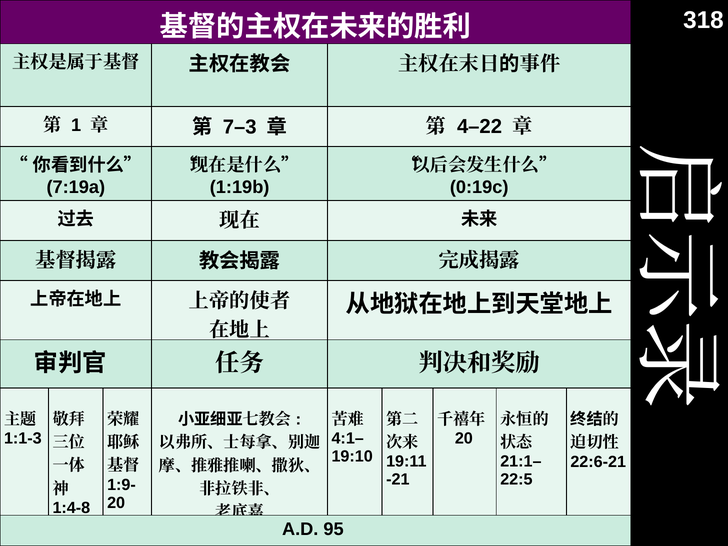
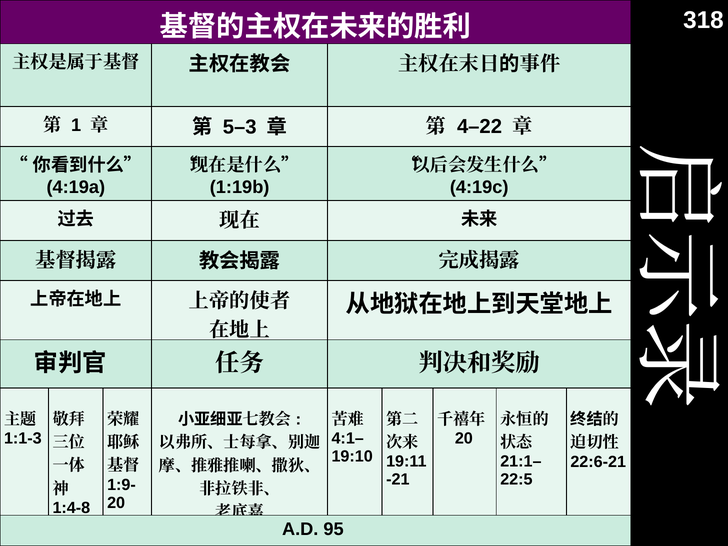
7–3: 7–3 -> 5–3 (240, 127)
7:19a: 7:19a -> 4:19a (76, 187)
0:19c: 0:19c -> 4:19c (479, 187)
